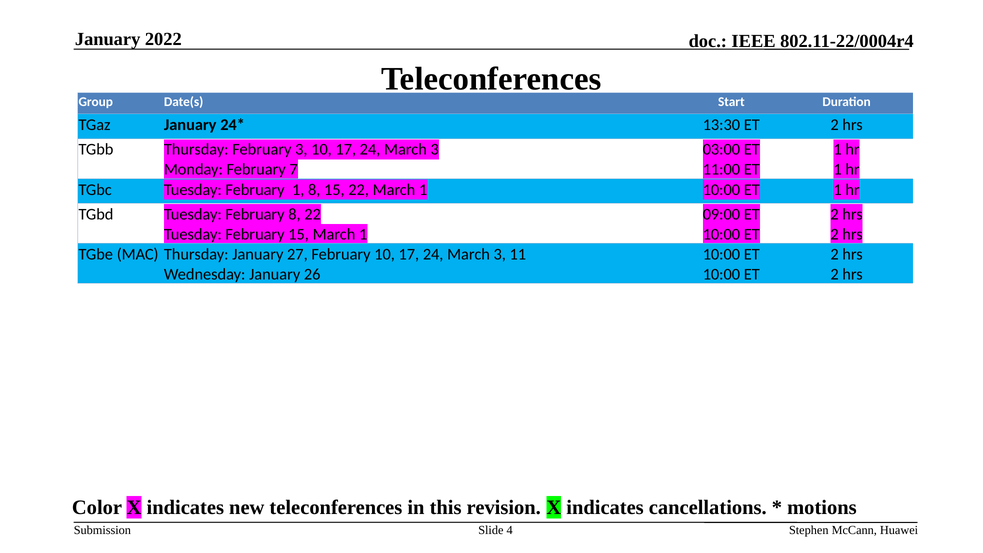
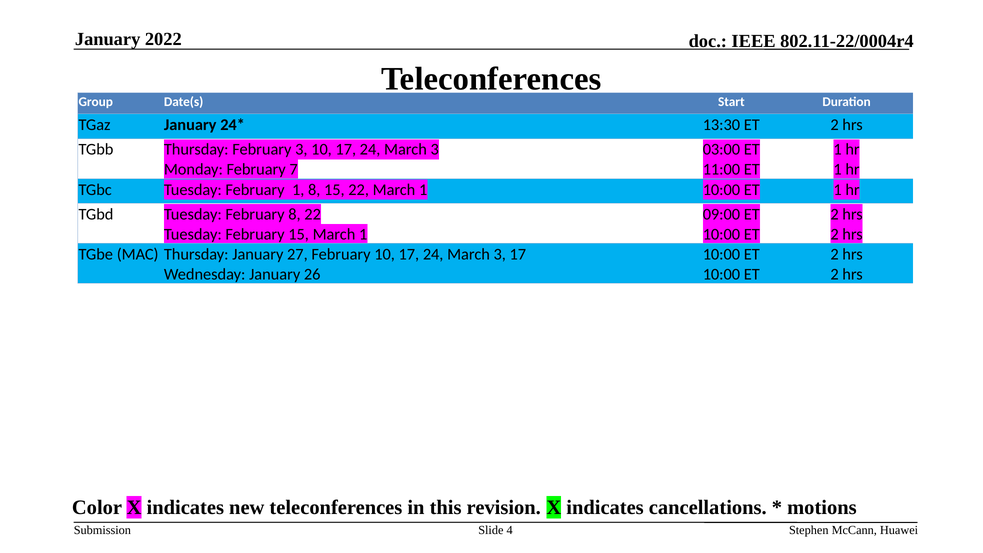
3 11: 11 -> 17 (518, 254)
